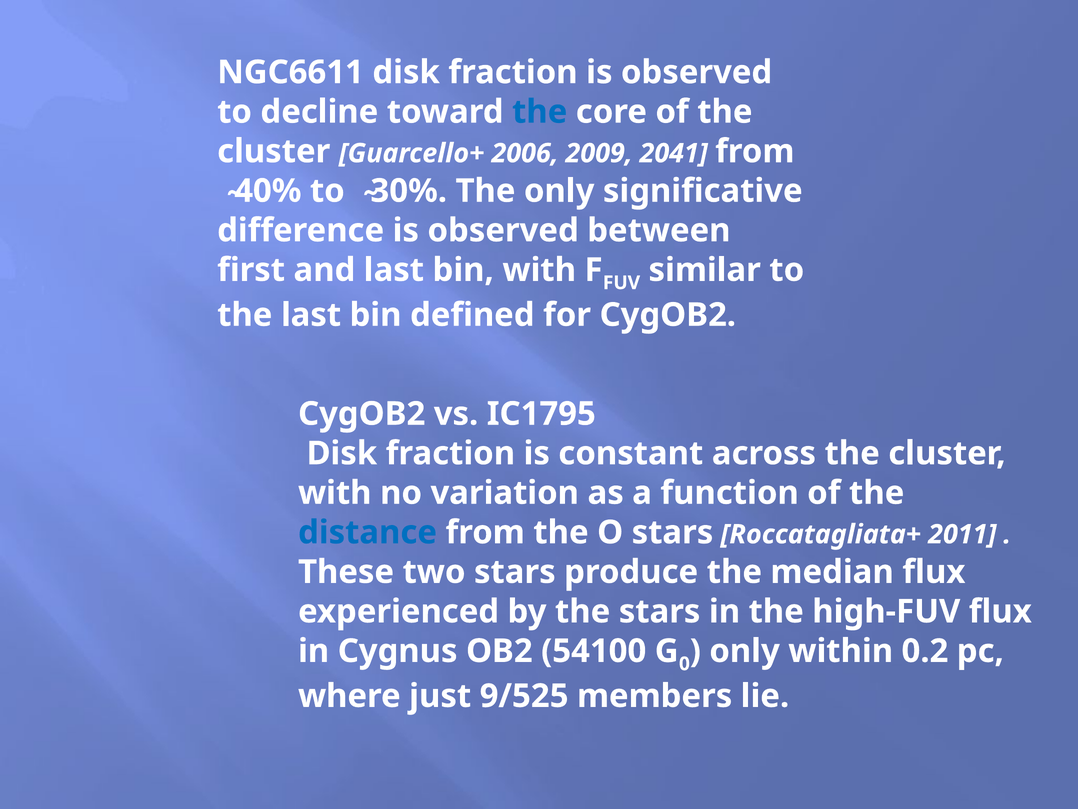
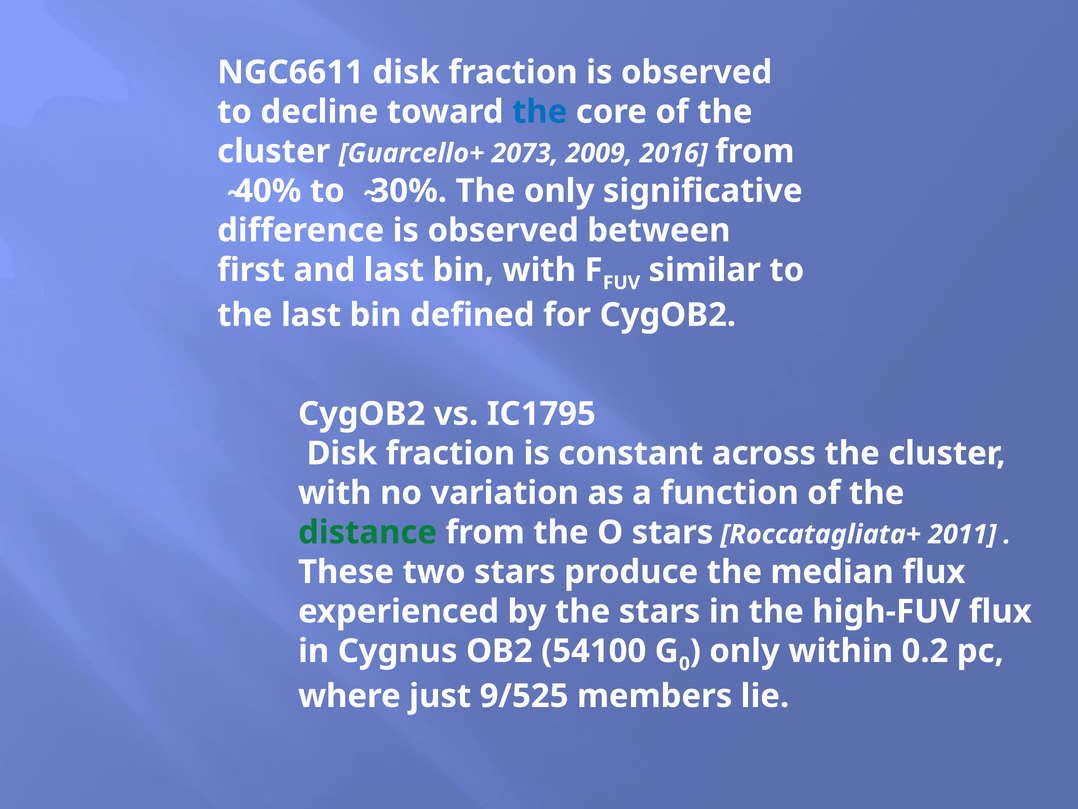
2006: 2006 -> 2073 (525, 153)
2041: 2041 -> 2016 (674, 153)
distance colour: blue -> green (368, 532)
